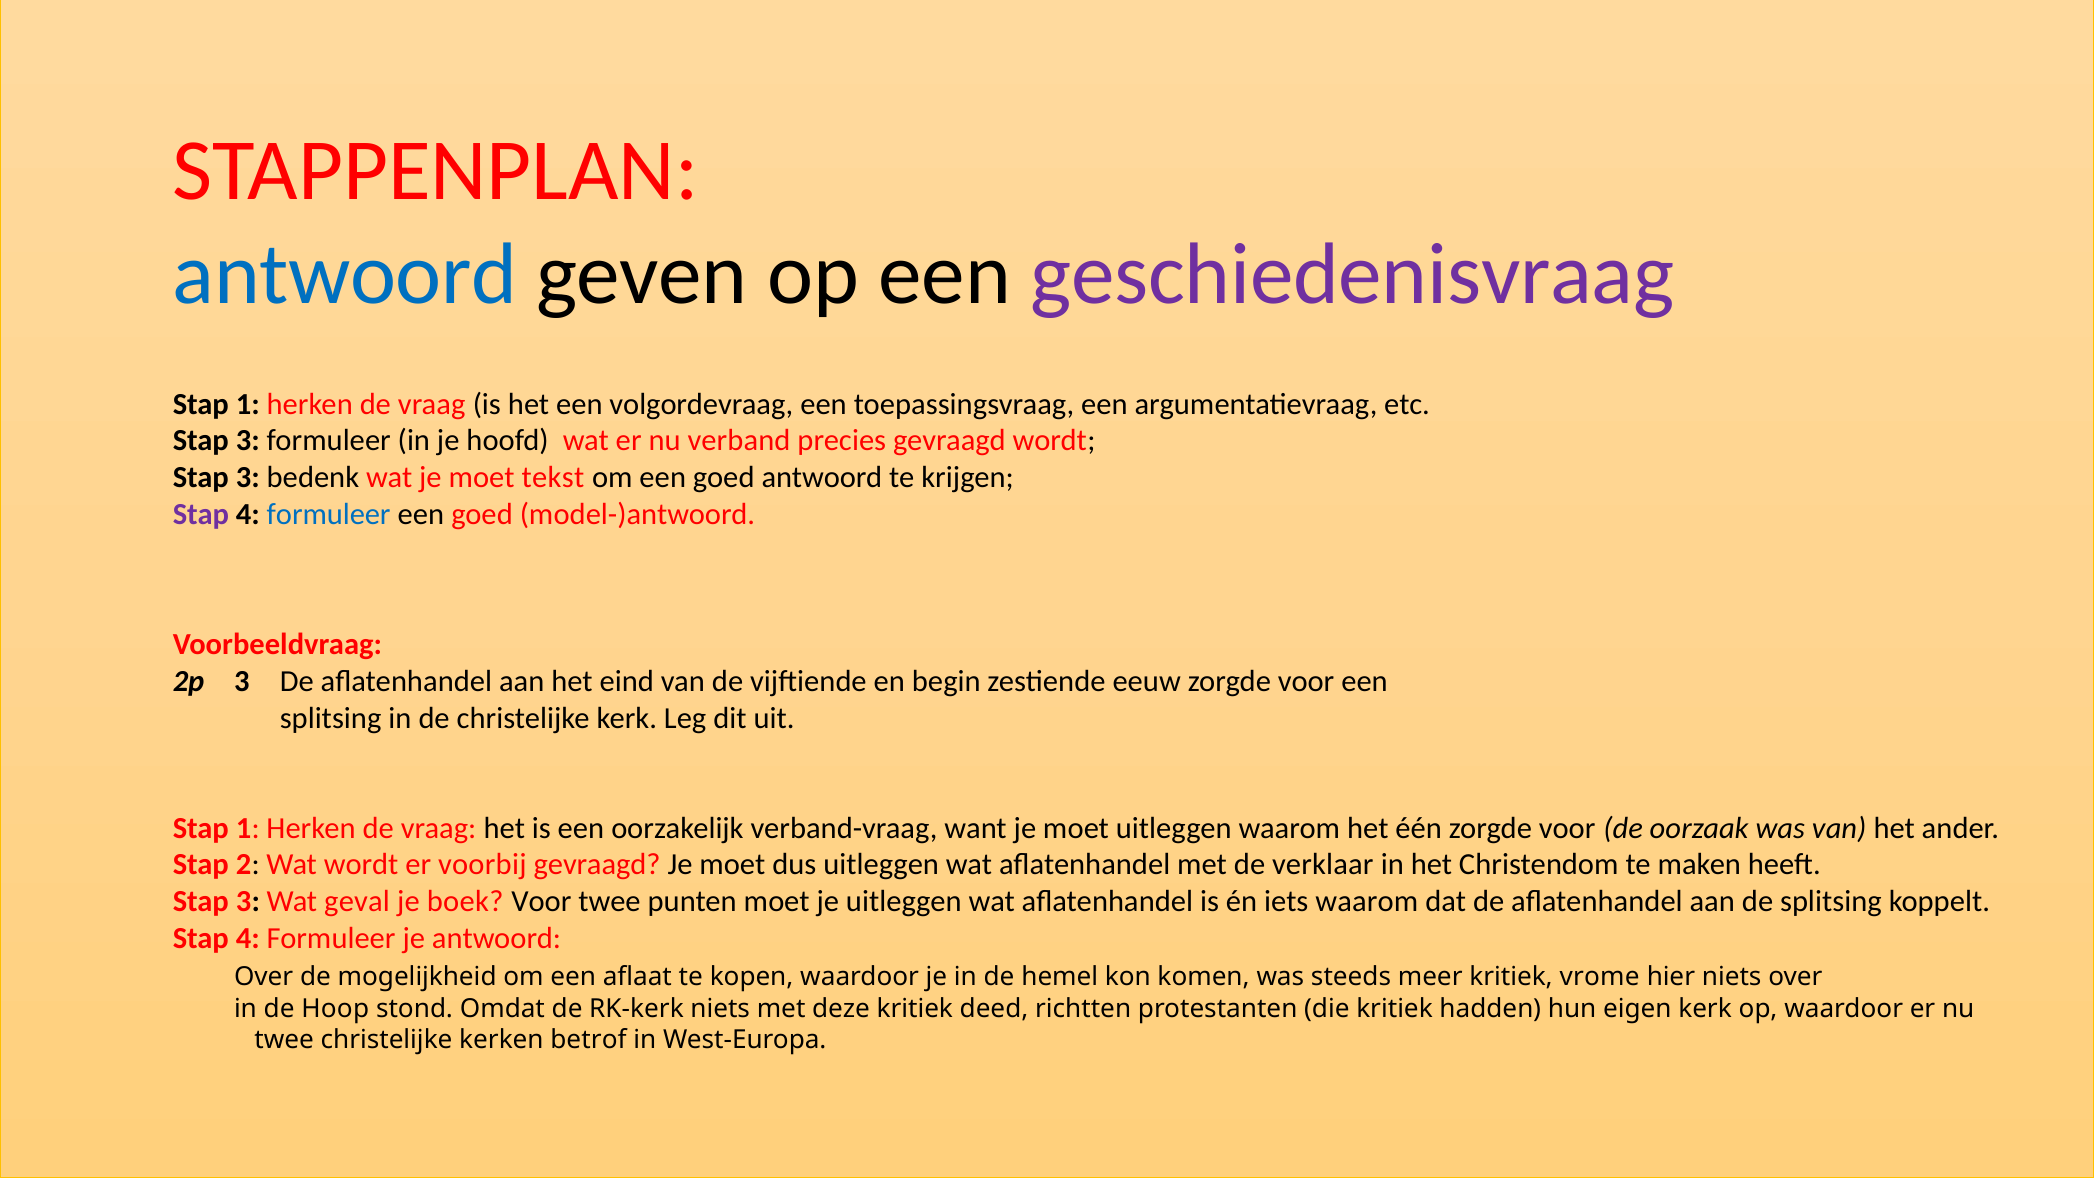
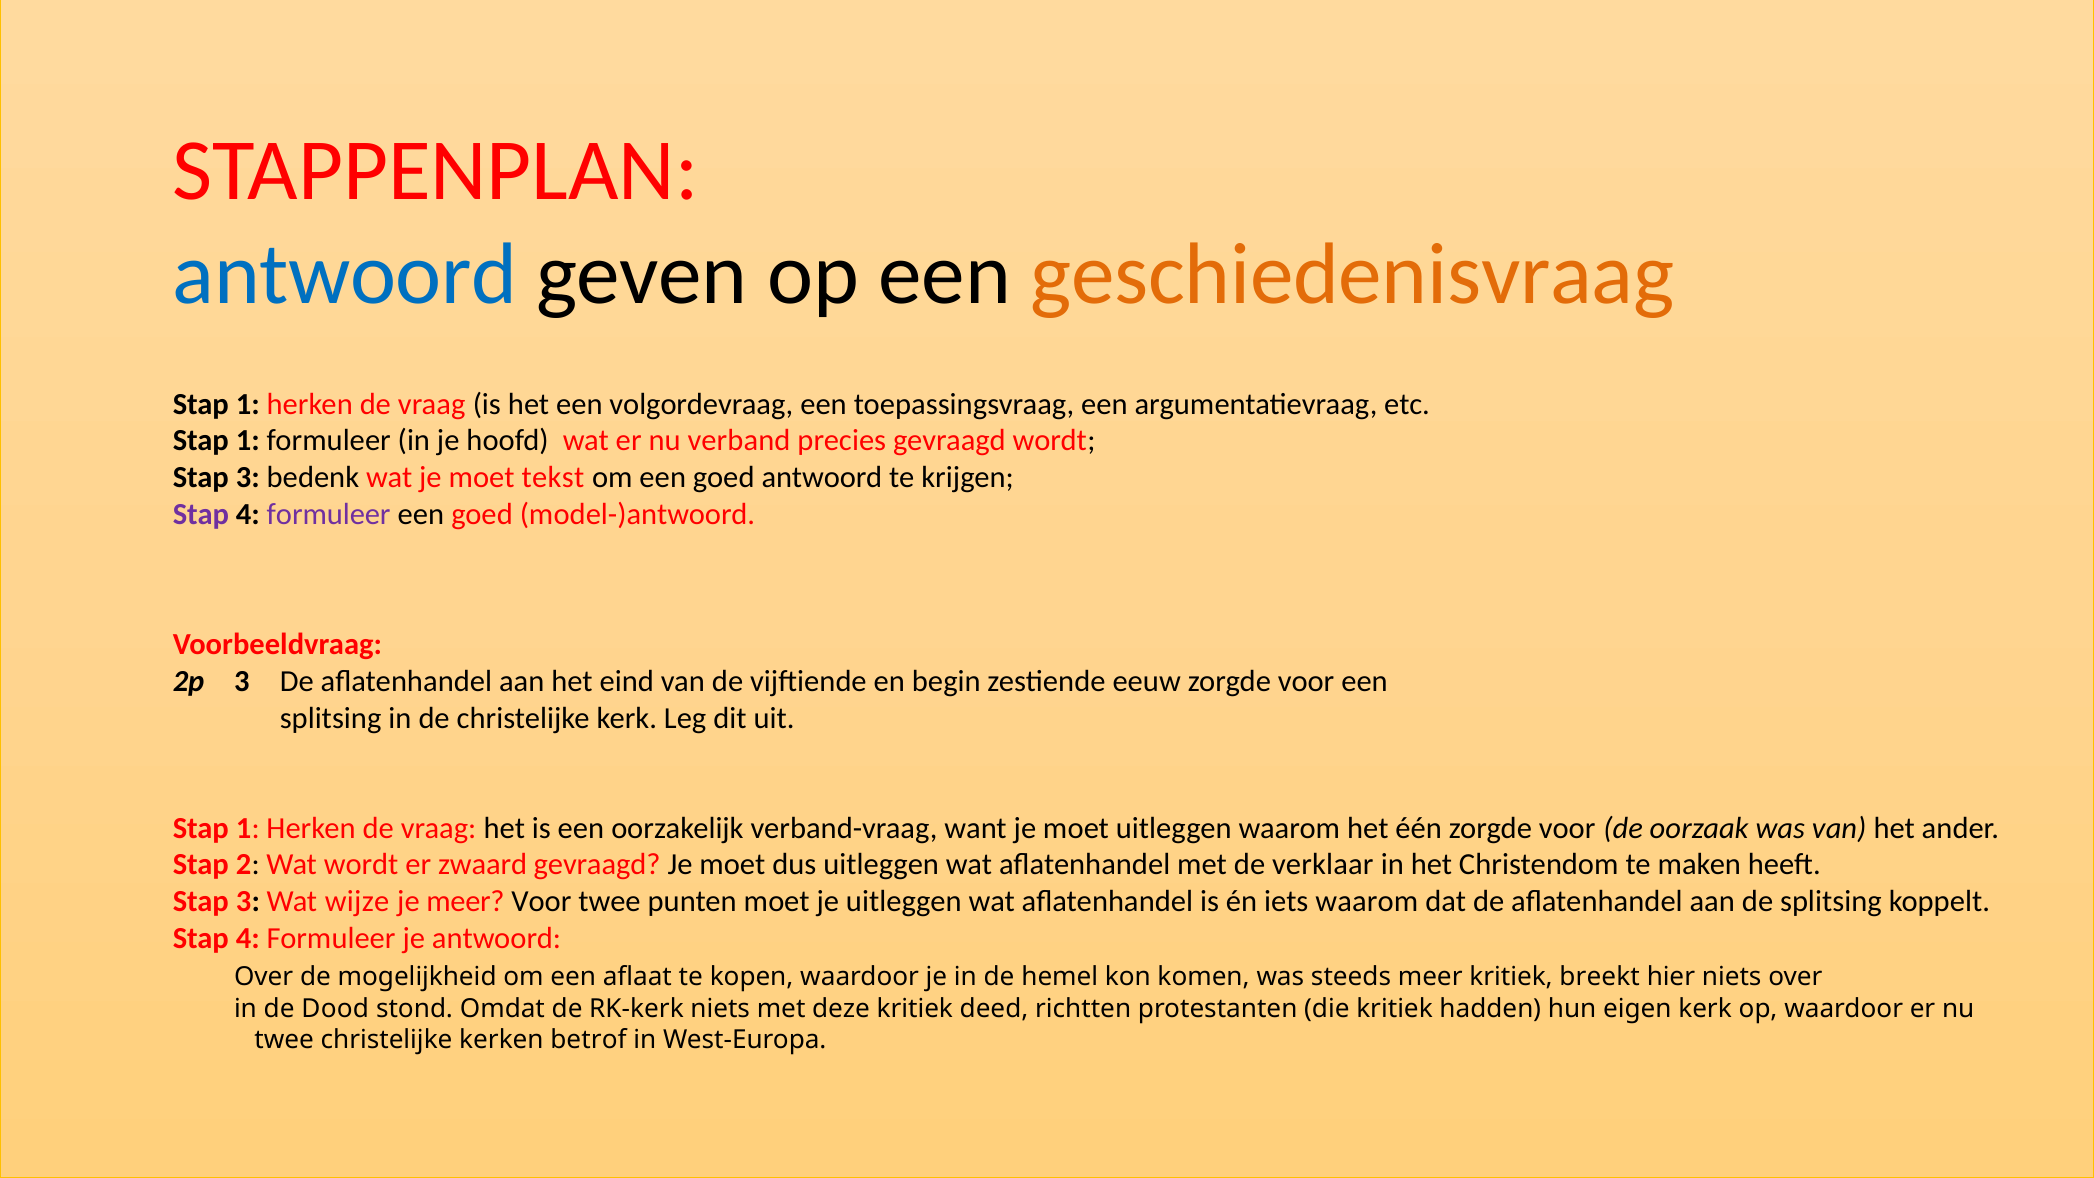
geschiedenisvraag colour: purple -> orange (1353, 275)
3: 3 -> 1 (248, 441)
formuleer colour: blue -> purple (329, 514)
voorbij: voorbij -> zwaard (483, 865)
geval: geval -> wijze (357, 901)
je boek: boek -> meer (465, 901)
vrome: vrome -> breekt (1600, 976)
Hoop: Hoop -> Dood (335, 1009)
